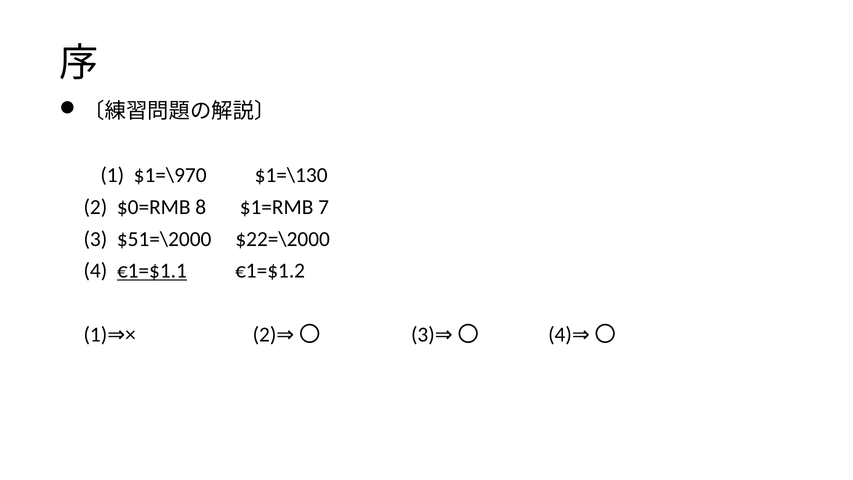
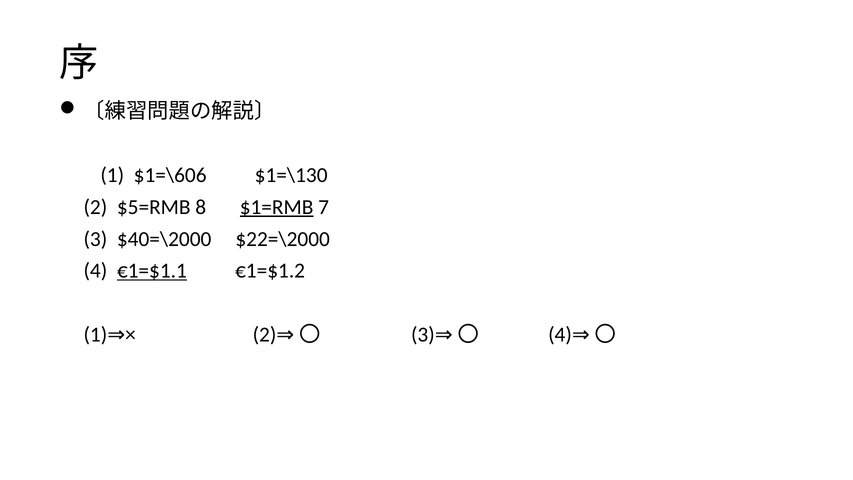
$1=\970: $1=\970 -> $1=\606 (170, 175)
$0=RMB: $0=RMB -> $5=RMB (154, 207)
$1=RMB underline: none -> present (277, 207)
$51=\2000: $51=\2000 -> $40=\2000 (164, 239)
